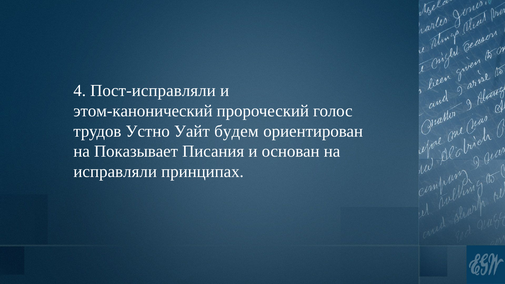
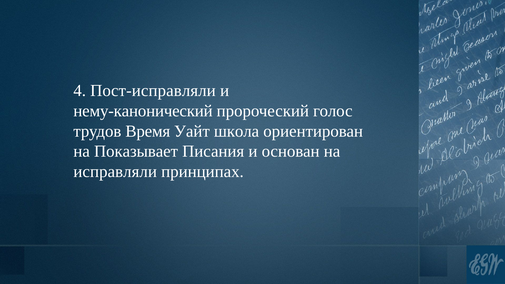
этом-канонический: этом-канонический -> нему-канонический (143, 111)
Устно: Устно -> Время (148, 131)
будем: будем -> школа (237, 131)
